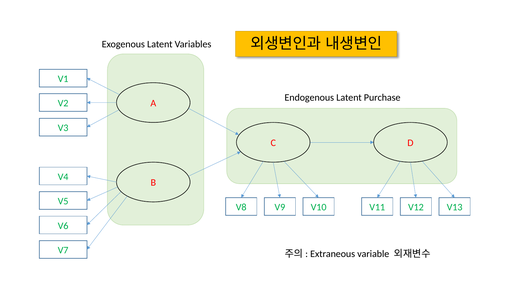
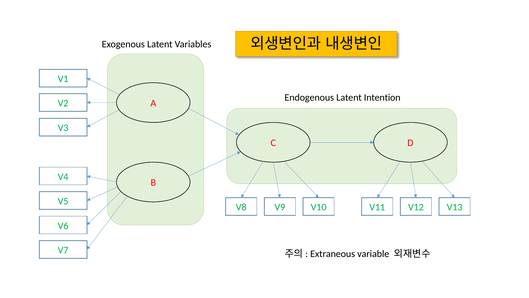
Purchase: Purchase -> Intention (382, 97)
